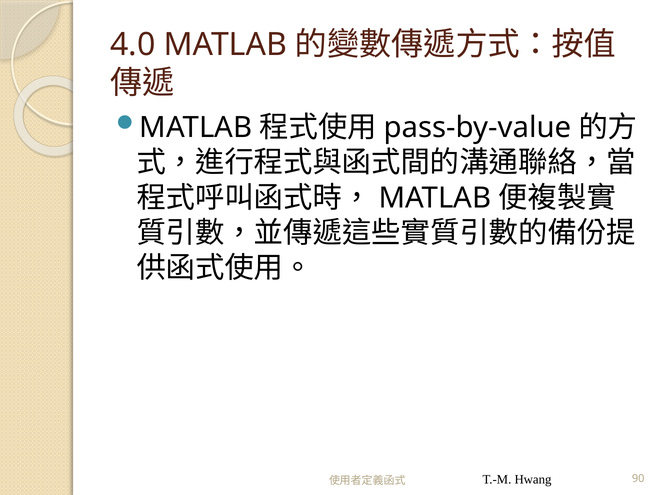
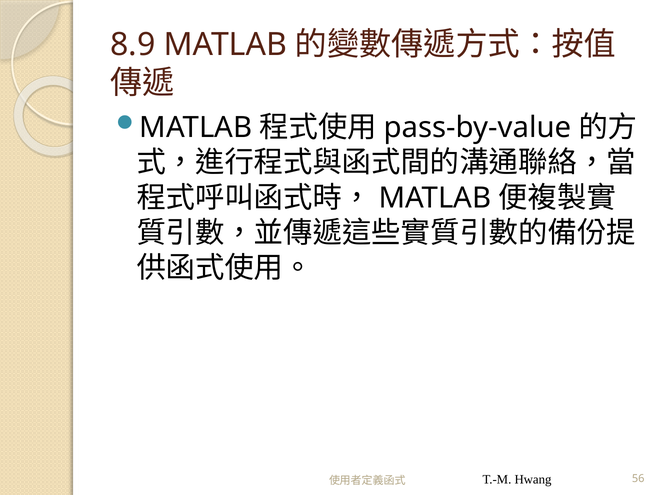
4.0: 4.0 -> 8.9 (133, 45)
90: 90 -> 56 (638, 479)
